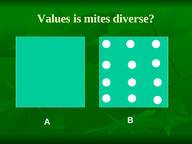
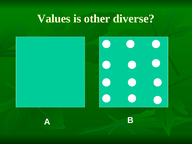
mites: mites -> other (97, 19)
